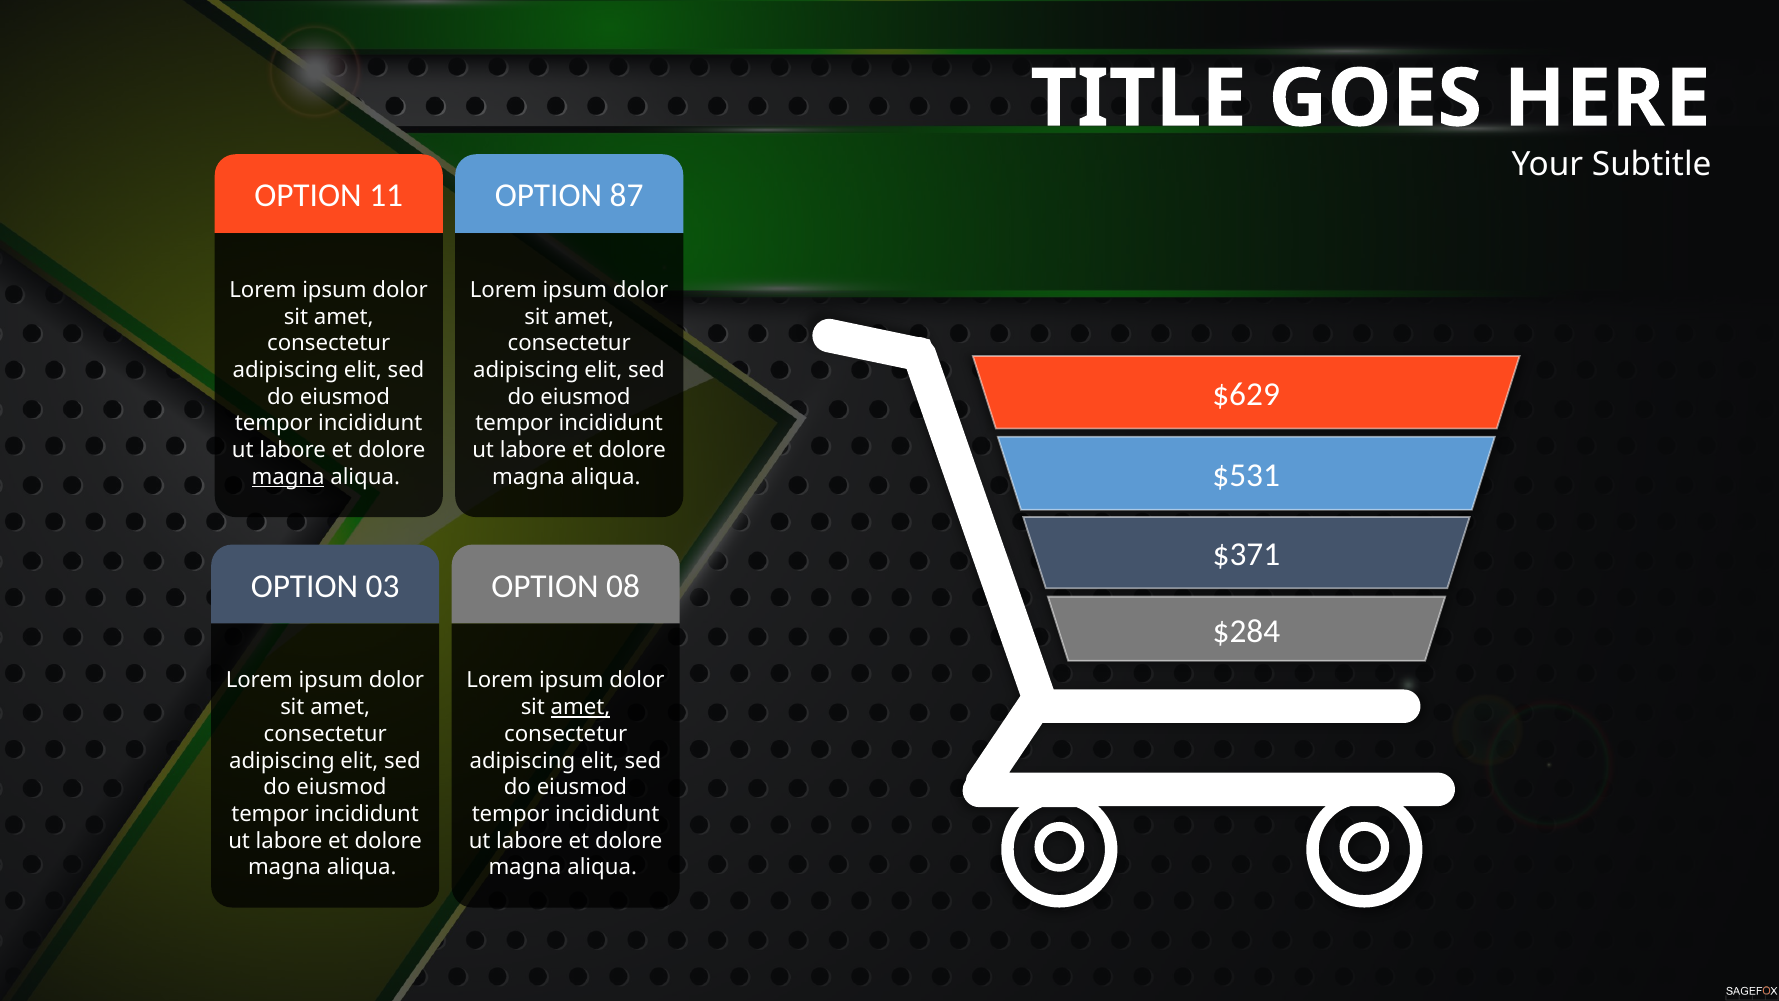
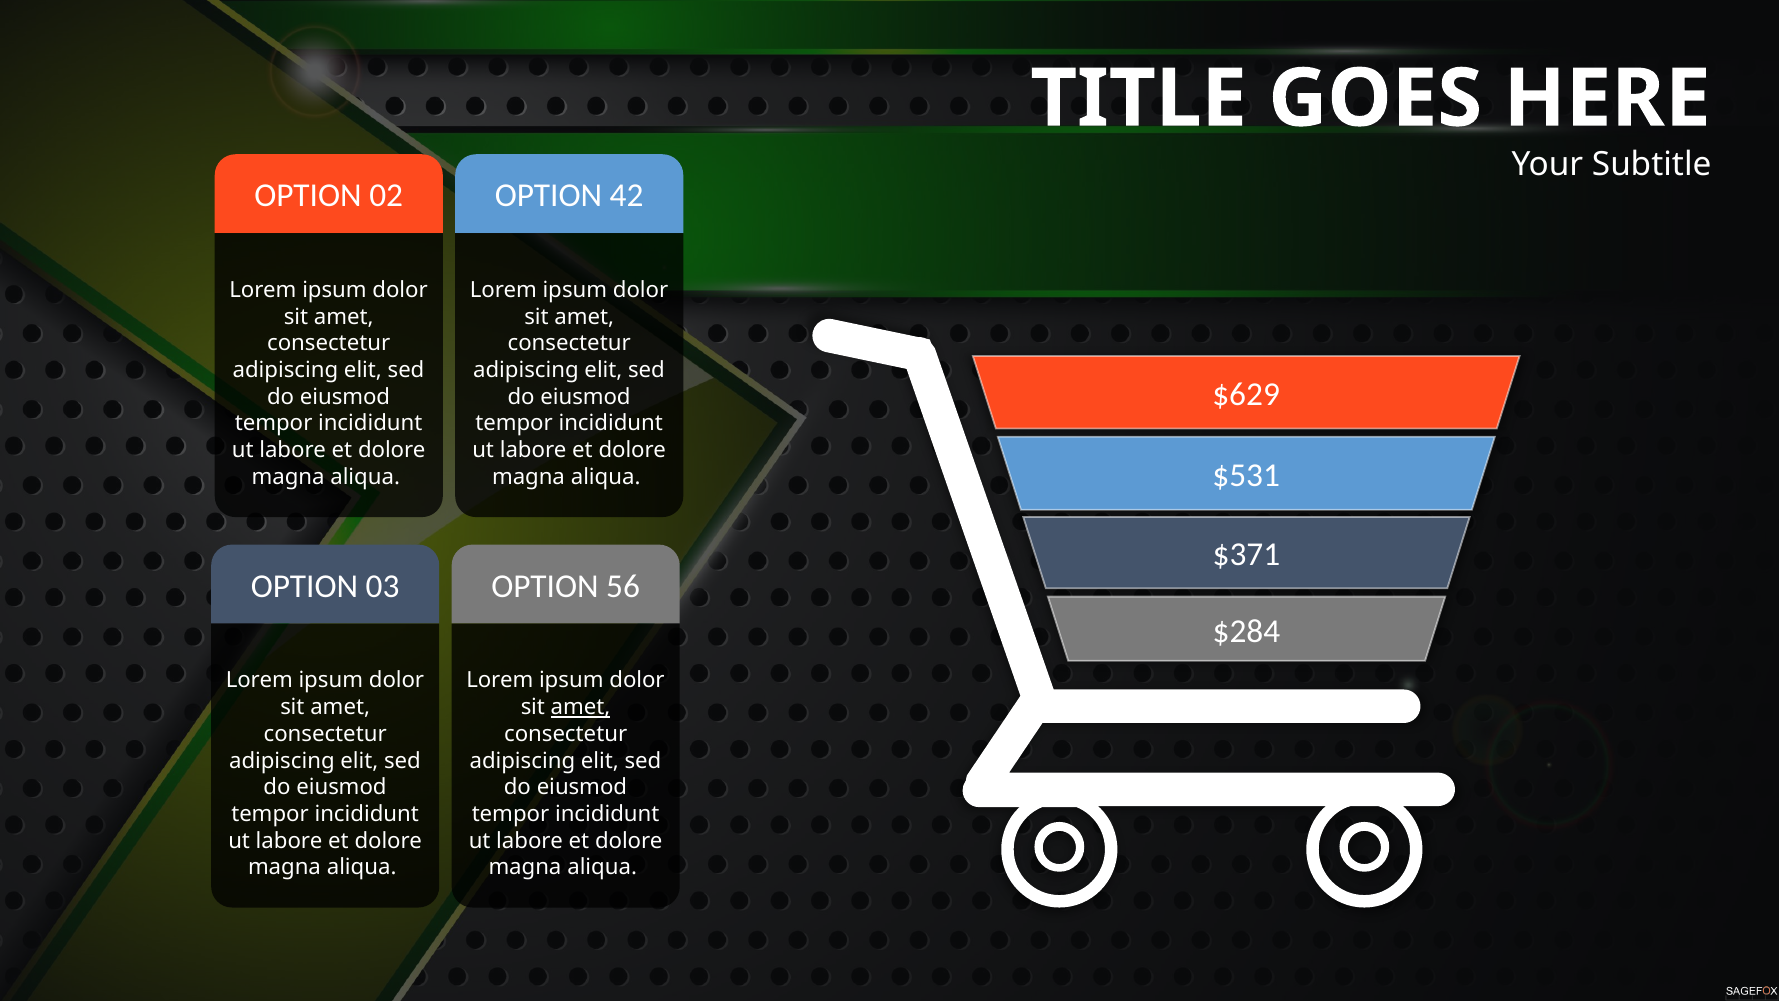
11: 11 -> 02 (386, 196)
87: 87 -> 42 (627, 196)
magna underline: present -> none (288, 477)
08: 08 -> 56 (623, 586)
